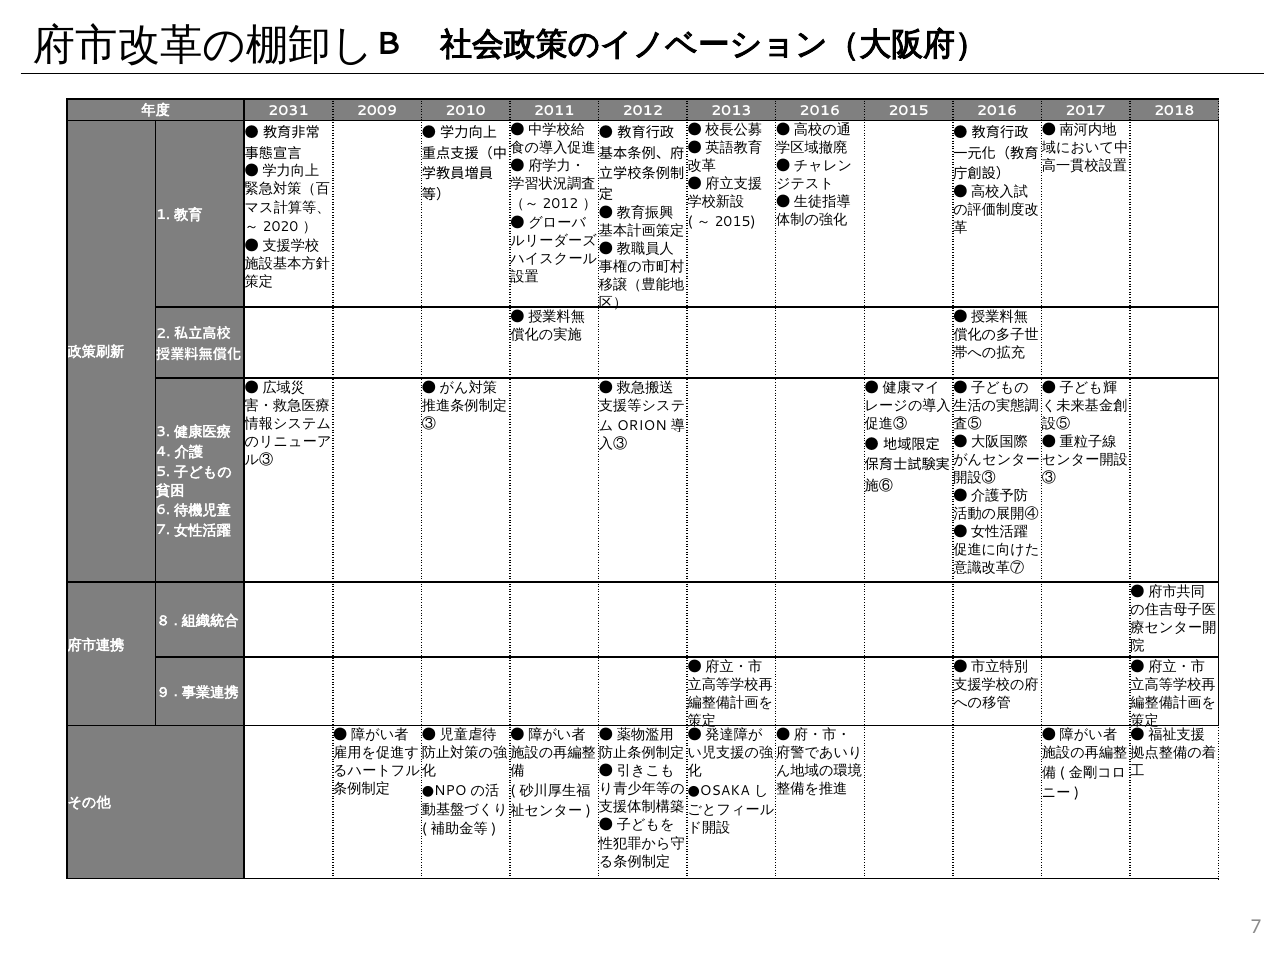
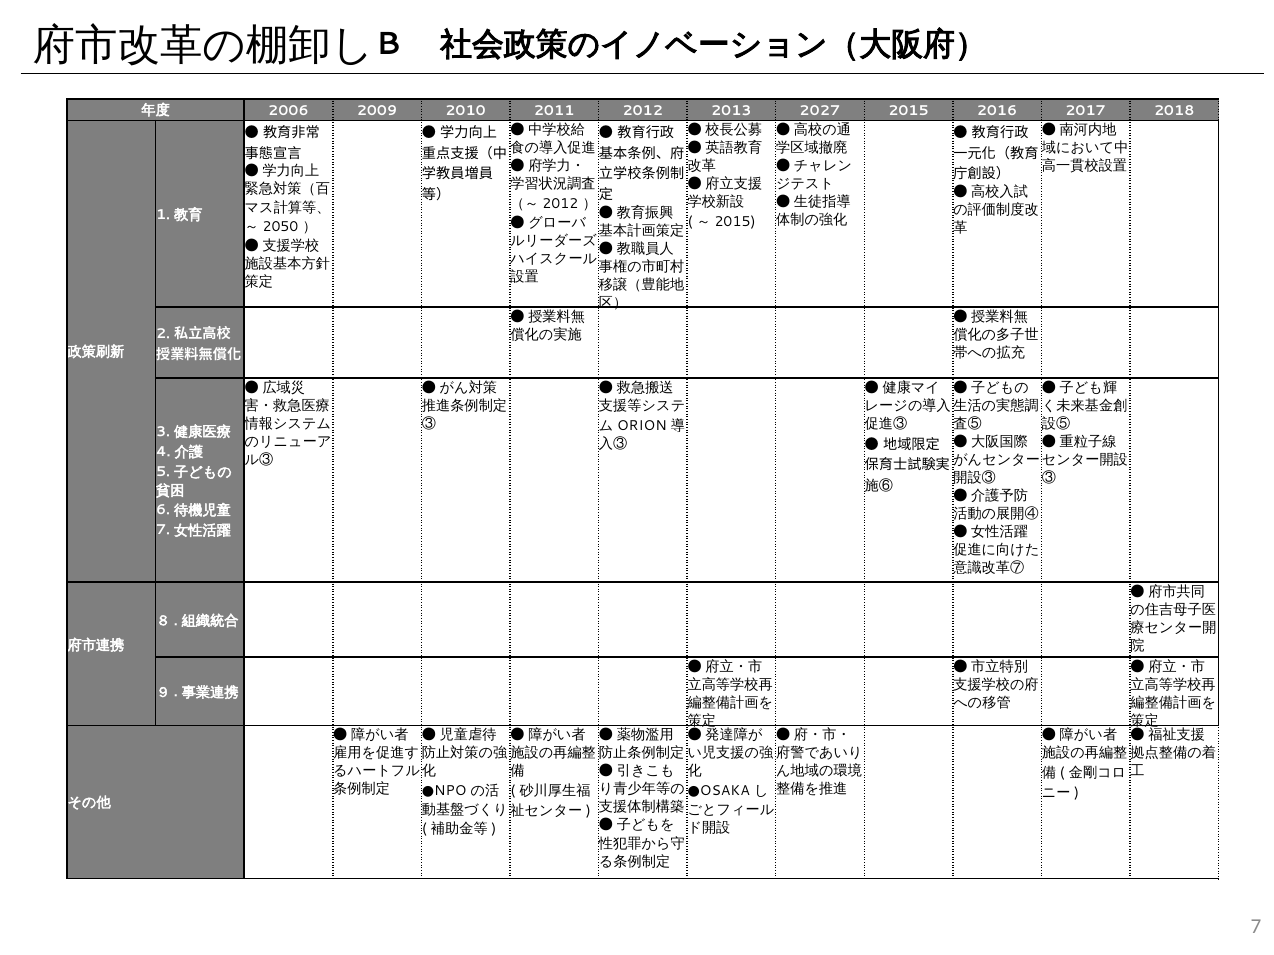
2031: 2031 -> 2006 (288, 111)
2013 2016: 2016 -> 2027 (820, 111)
2020: 2020 -> 2050 (280, 227)
